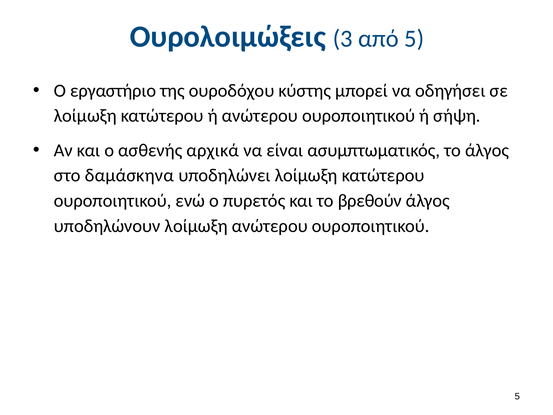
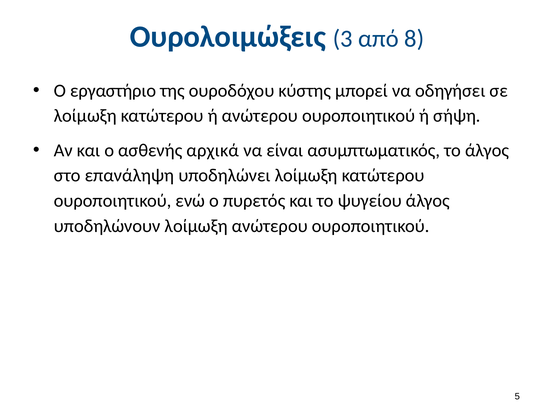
από 5: 5 -> 8 (414, 39)
δαμάσκηνα: δαμάσκηνα -> επανάληψη (129, 175)
βρεθούν: βρεθούν -> ψυγείου (370, 201)
